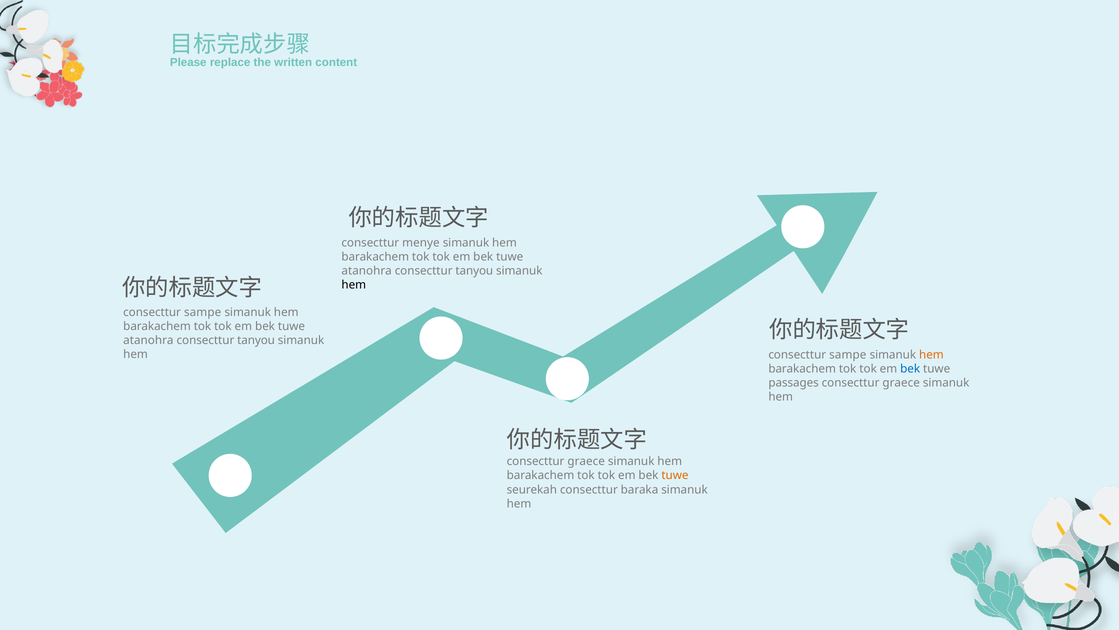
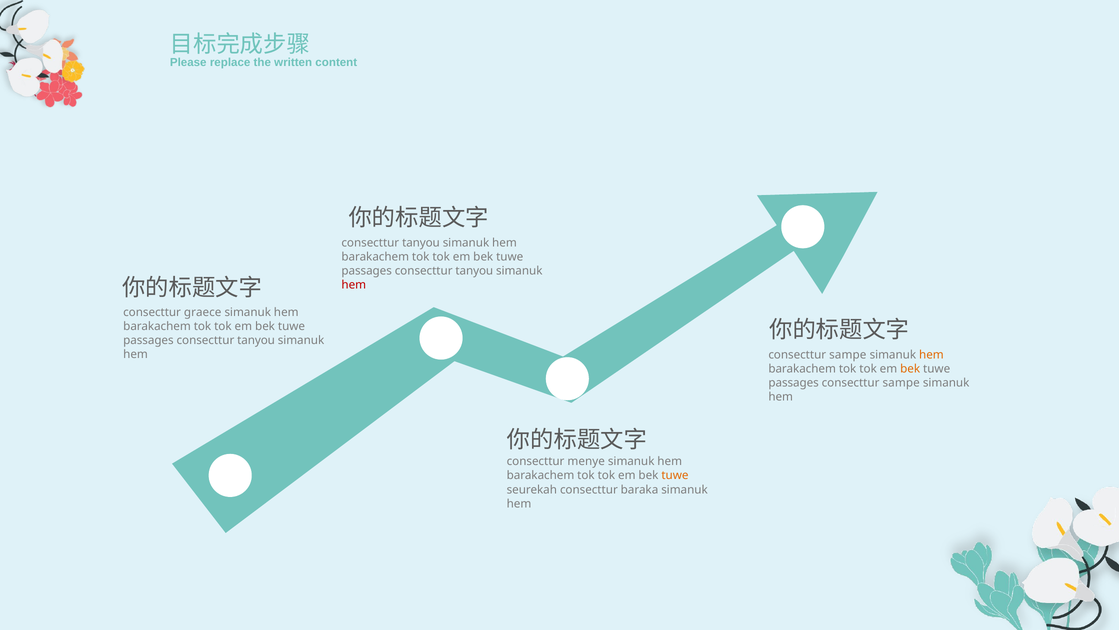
menye: menye -> tanyou (421, 243)
atanohra: atanohra -> passages (367, 271)
hem colour: black -> red (354, 285)
sampe: sampe -> graece (203, 312)
atanohra: atanohra -> passages (148, 340)
bek colour: blue -> orange (910, 368)
graece: graece -> sampe (901, 382)
graece: graece -> menye (586, 461)
